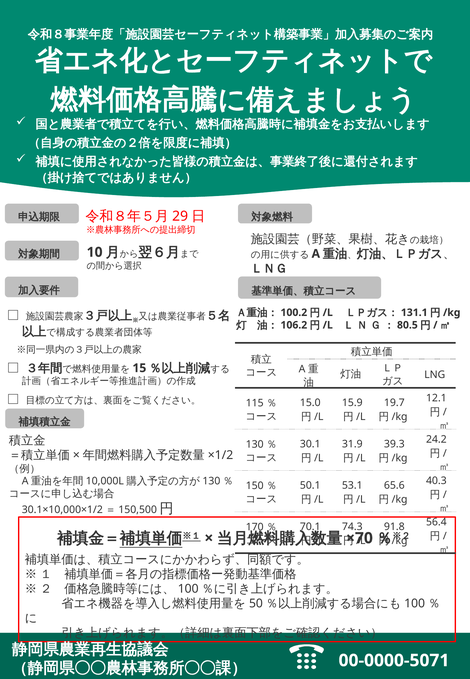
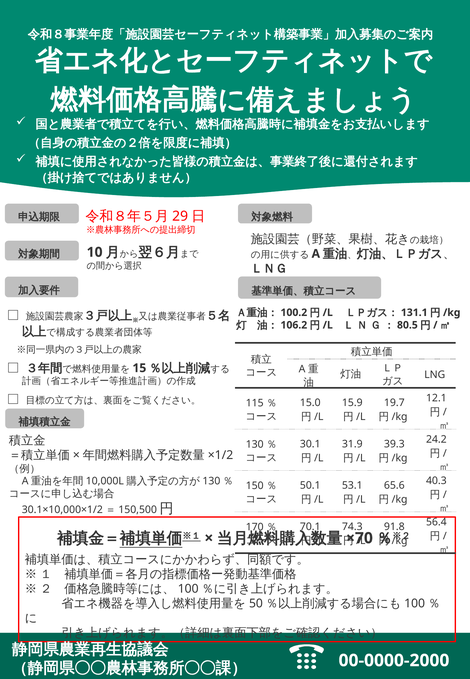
00-0000-5071: 00-0000-5071 -> 00-0000-2000 (394, 660)
